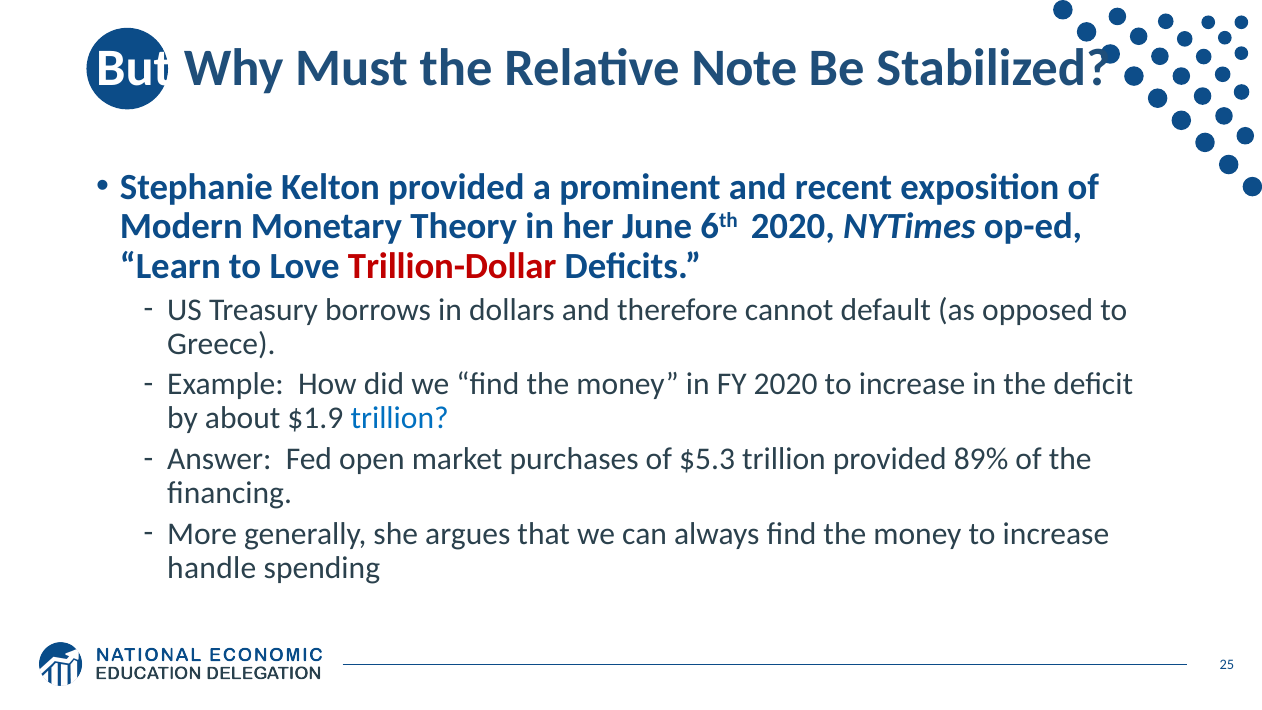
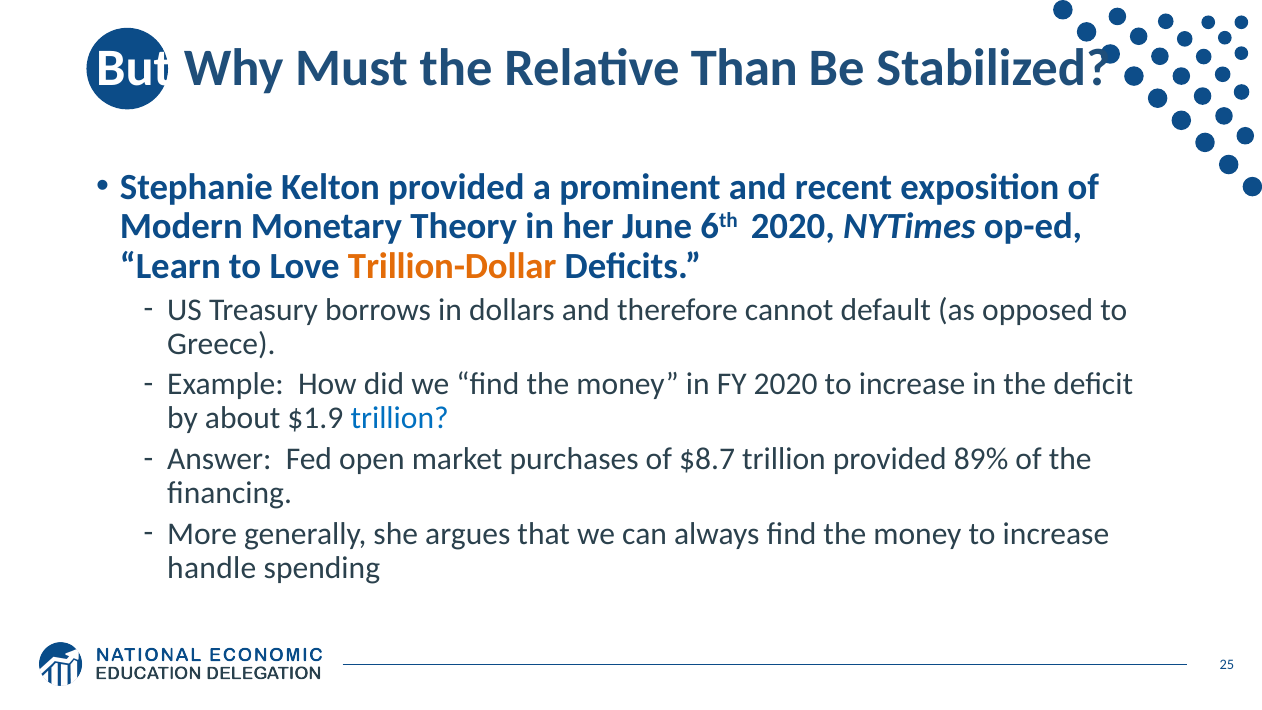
Note: Note -> Than (744, 68)
Trillion-Dollar colour: red -> orange (452, 266)
$5.3: $5.3 -> $8.7 (707, 459)
